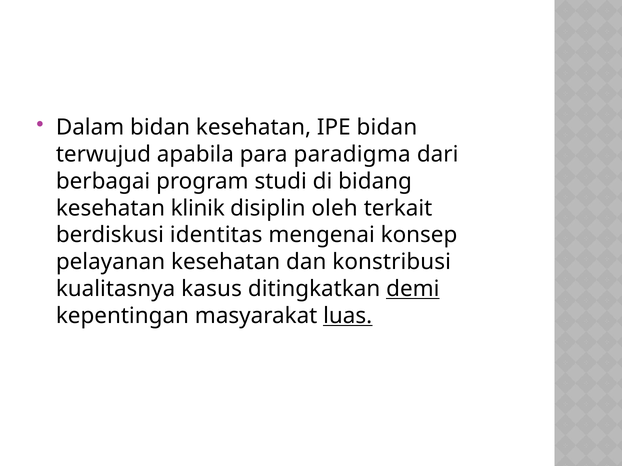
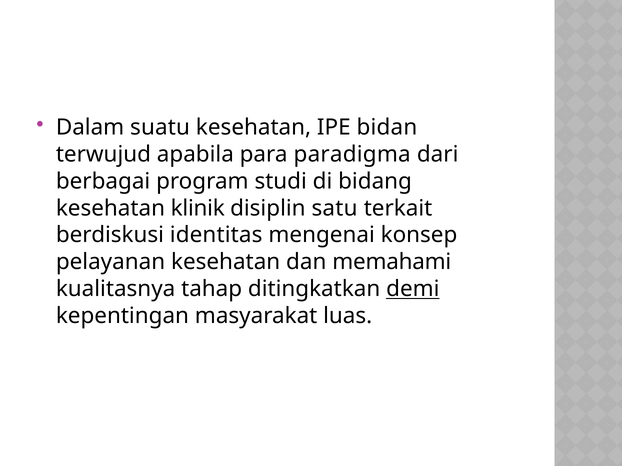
Dalam bidan: bidan -> suatu (160, 128)
oleh: oleh -> satu (335, 208)
konstribusi: konstribusi -> memahami (392, 262)
kasus: kasus -> tahap (212, 289)
luas underline: present -> none (348, 316)
